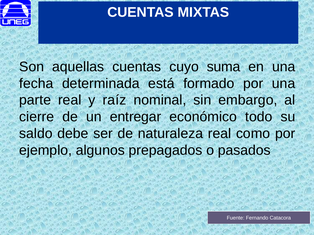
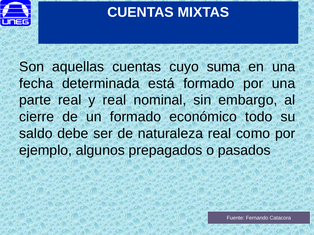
y raíz: raíz -> real (114, 100)
un entregar: entregar -> formado (136, 117)
